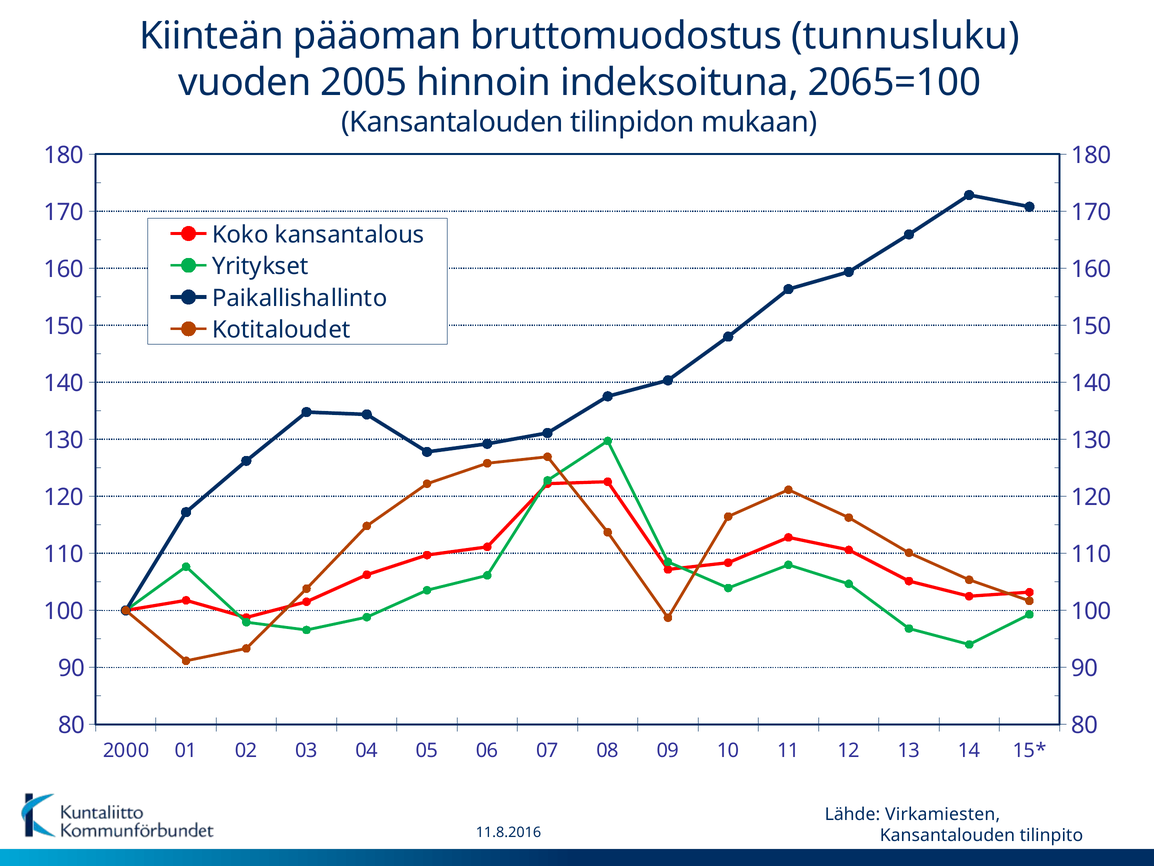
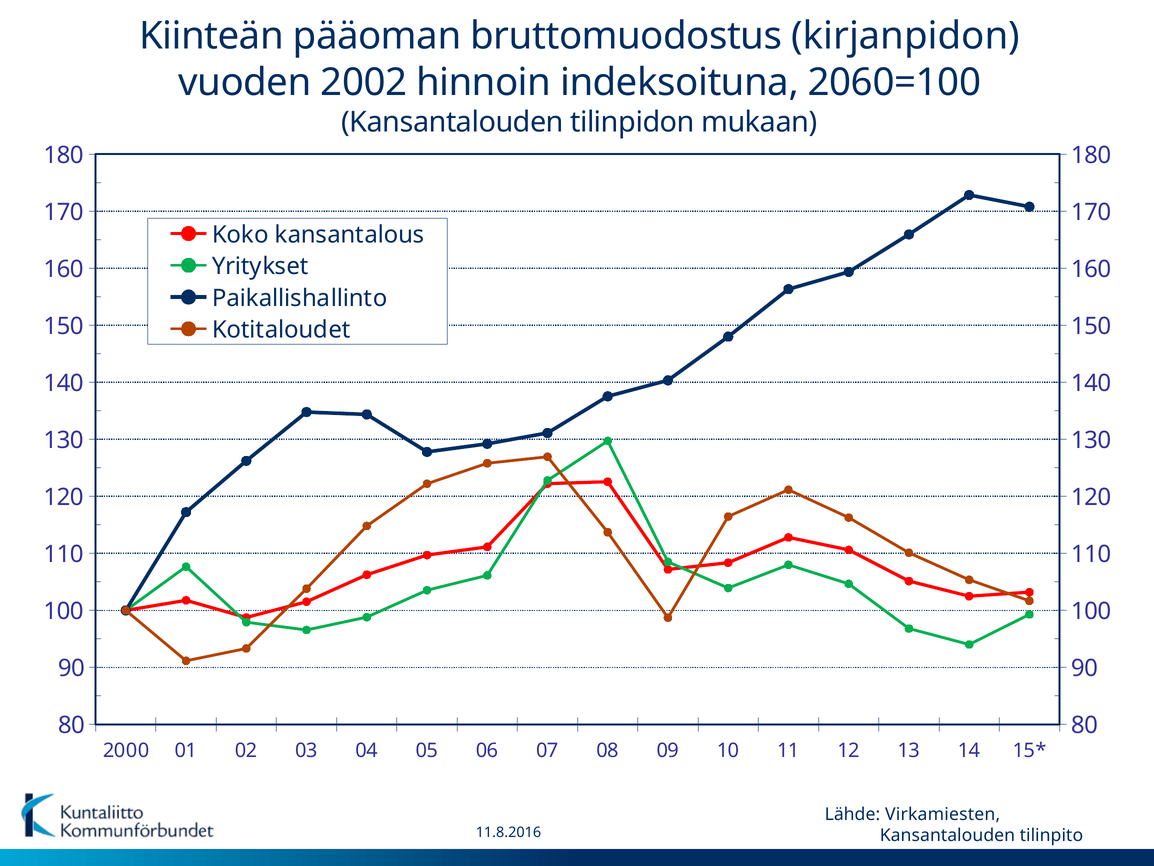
tunnusluku: tunnusluku -> kirjanpidon (906, 36)
2005: 2005 -> 2002 (364, 82)
2065=100: 2065=100 -> 2060=100 (894, 82)
